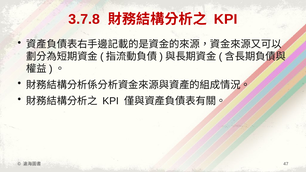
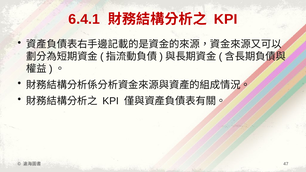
3.7.8: 3.7.8 -> 6.4.1 (84, 19)
